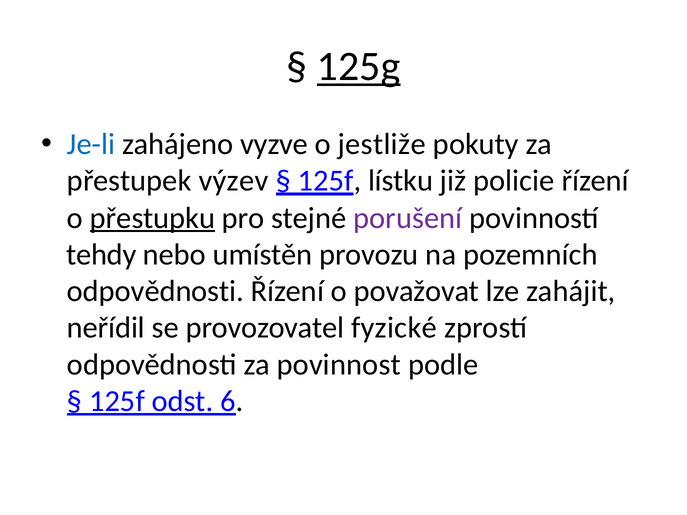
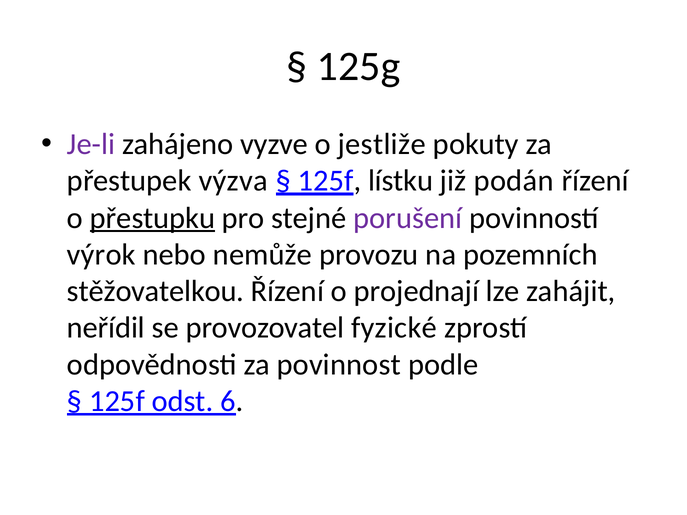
125g underline: present -> none (359, 67)
Je-li colour: blue -> purple (91, 144)
výzev: výzev -> výzva (233, 181)
policie: policie -> podán (514, 181)
tehdy: tehdy -> výrok (101, 255)
umístěn: umístěn -> nemůže (263, 255)
odpovědnosti: odpovědnosti -> stěžovatelkou (156, 291)
považovat: považovat -> projednají (416, 291)
